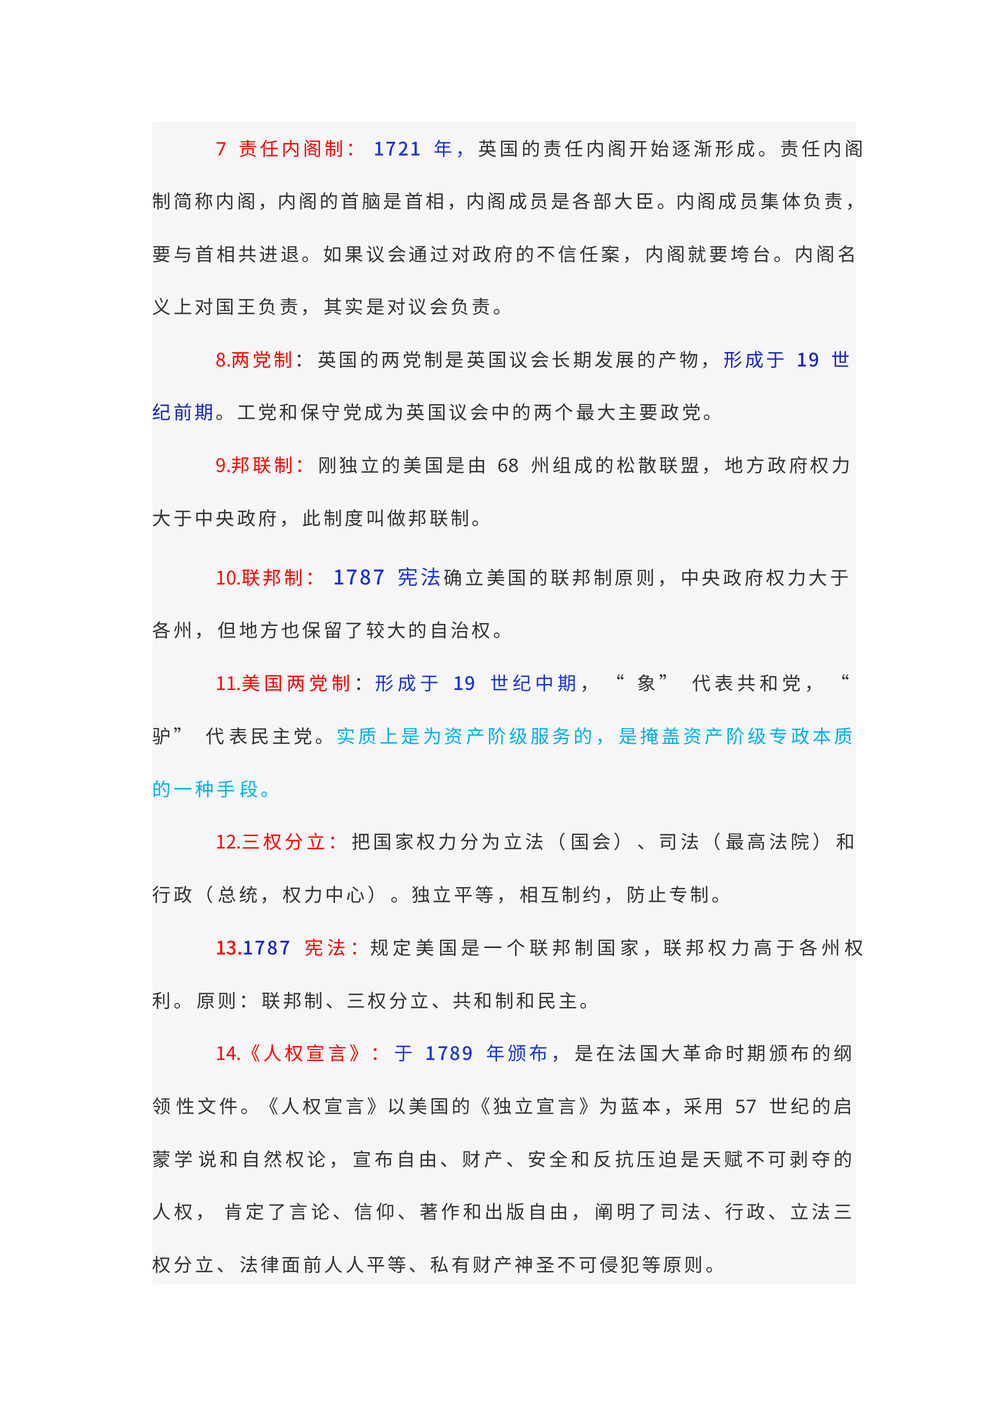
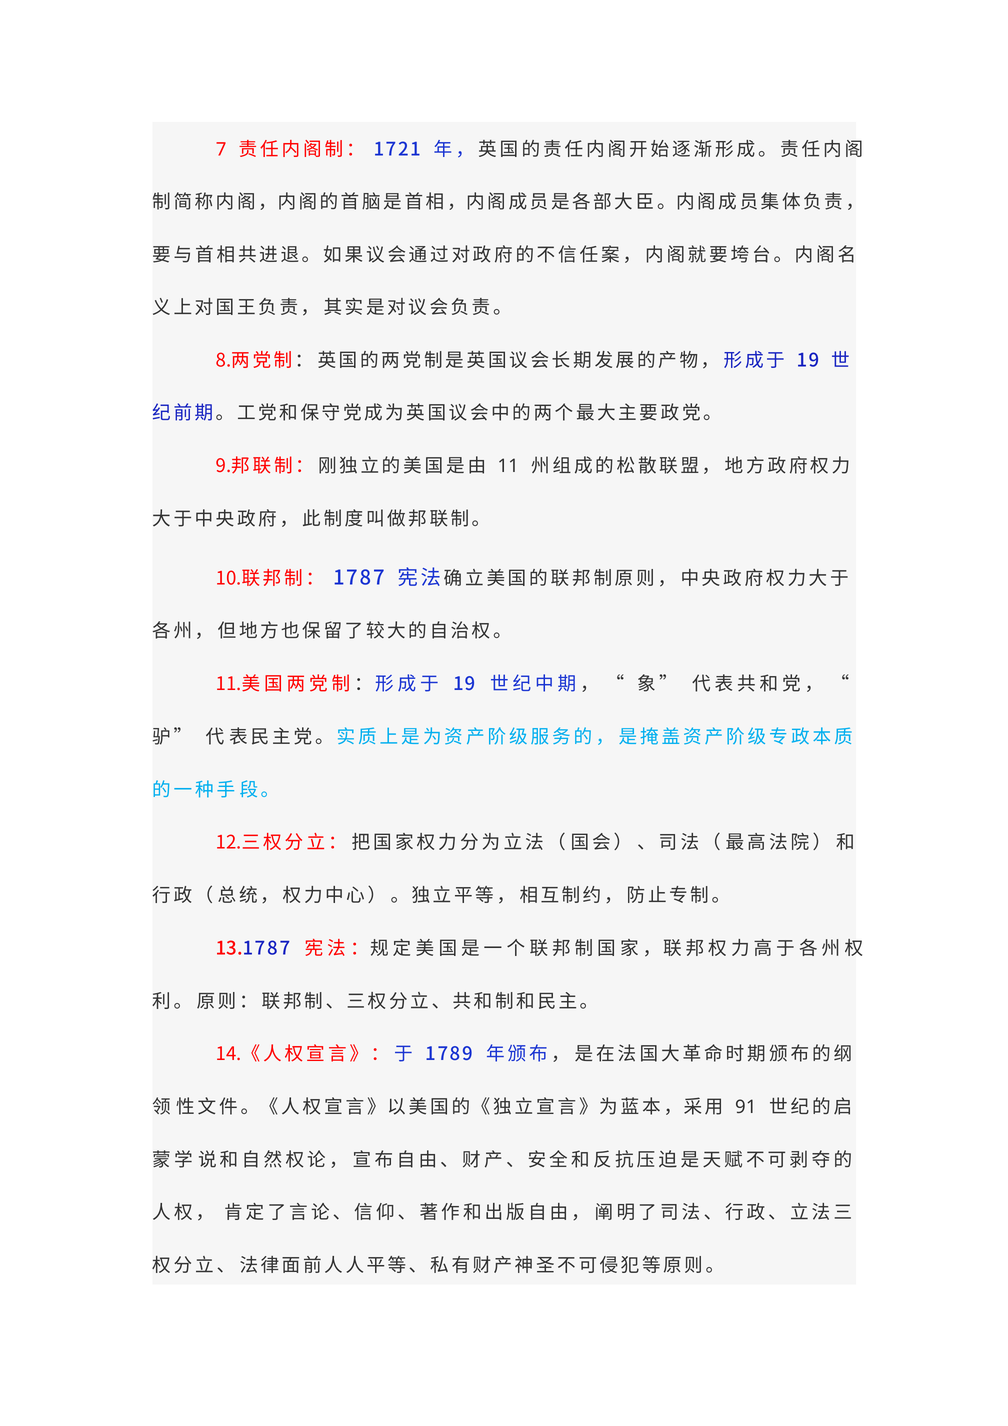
68: 68 -> 11 (508, 466)
57: 57 -> 91 (746, 1107)
